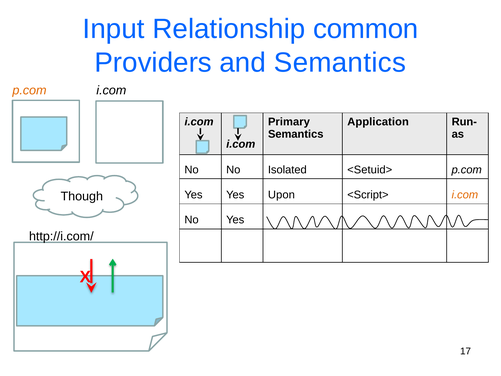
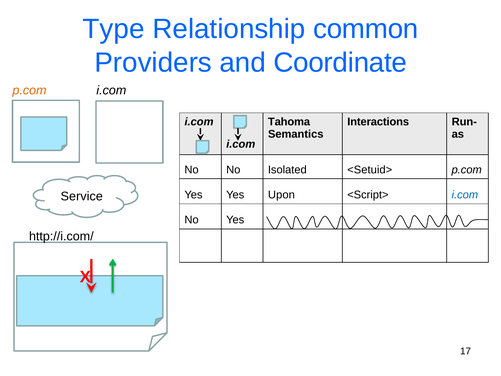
Input: Input -> Type (114, 29)
and Semantics: Semantics -> Coordinate (340, 62)
Primary: Primary -> Tahoma (289, 122)
Application: Application -> Interactions (378, 122)
i.com colour: orange -> blue (465, 195)
Though: Though -> Service (82, 196)
